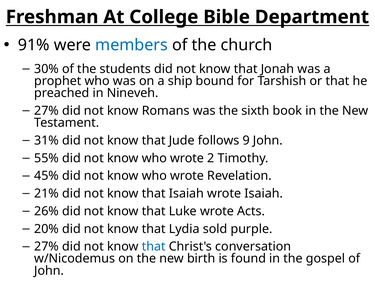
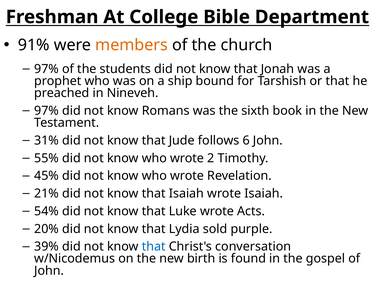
members colour: blue -> orange (132, 45)
30%: 30% -> 97% (47, 69)
27%: 27% -> 97% (47, 110)
9: 9 -> 6 (246, 140)
26%: 26% -> 54% (47, 211)
27%: 27% -> 39% (47, 246)
